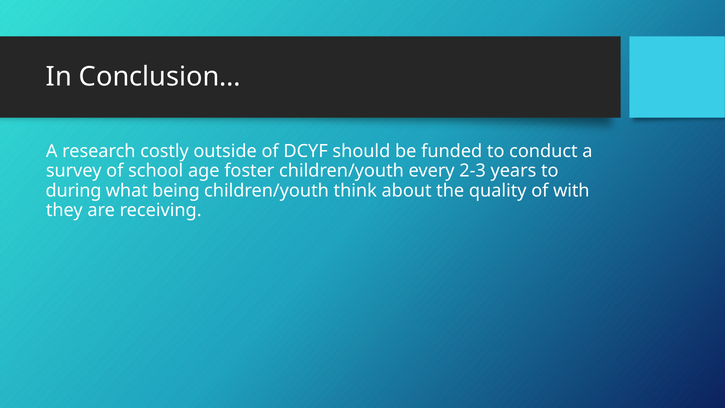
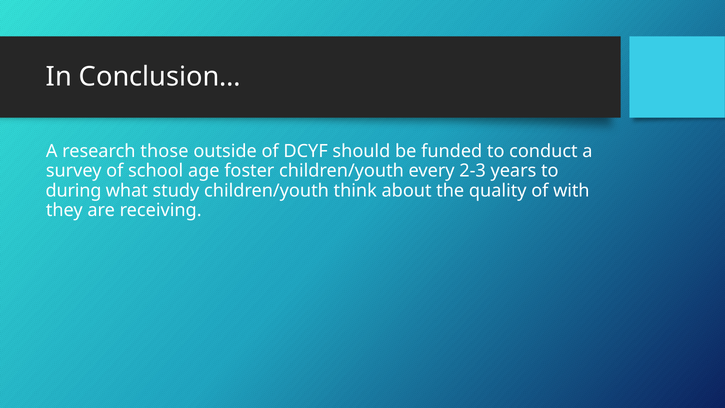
costly: costly -> those (164, 151)
being: being -> study (176, 190)
